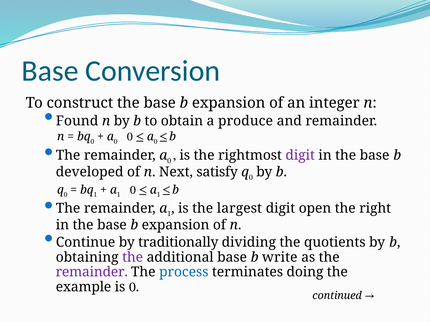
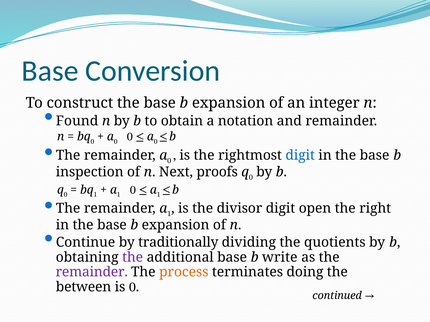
produce: produce -> notation (246, 121)
digit colour: purple -> blue (300, 155)
developed: developed -> inspection (90, 172)
satisfy: satisfy -> proofs (217, 172)
largest: largest -> divisor (239, 209)
process colour: blue -> orange (184, 272)
example: example -> between (84, 287)
